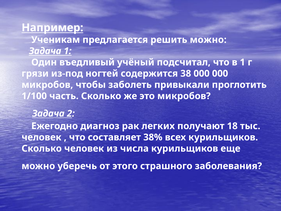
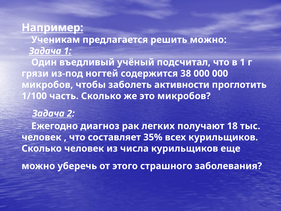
привыкали: привыкали -> активности (182, 85)
38%: 38% -> 35% (153, 137)
